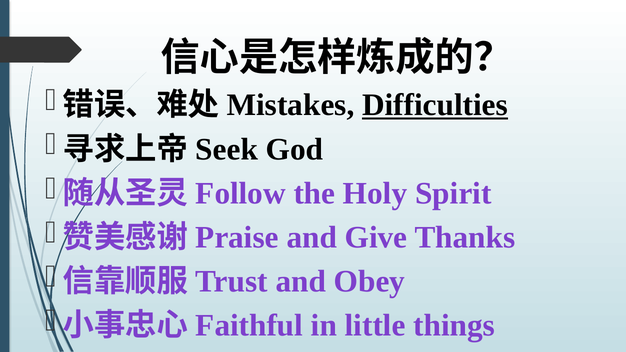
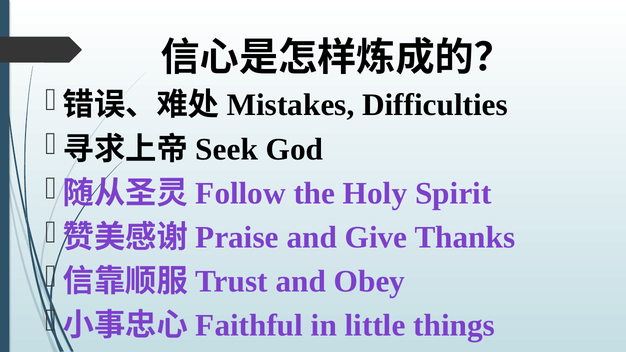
Difficulties underline: present -> none (435, 105)
